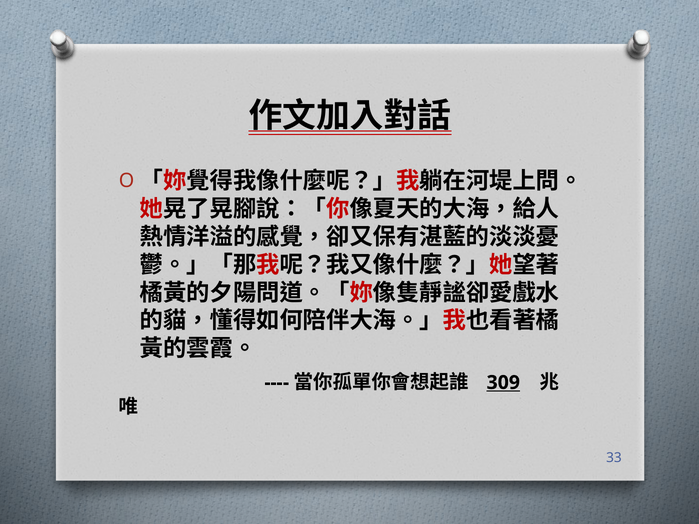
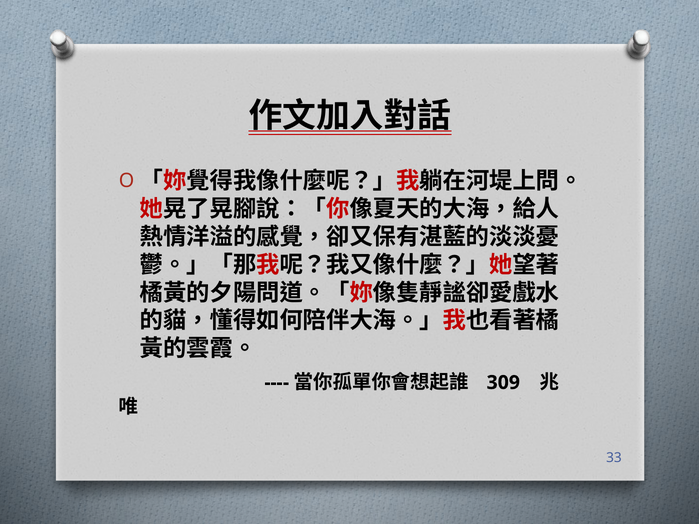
309 underline: present -> none (503, 383)
